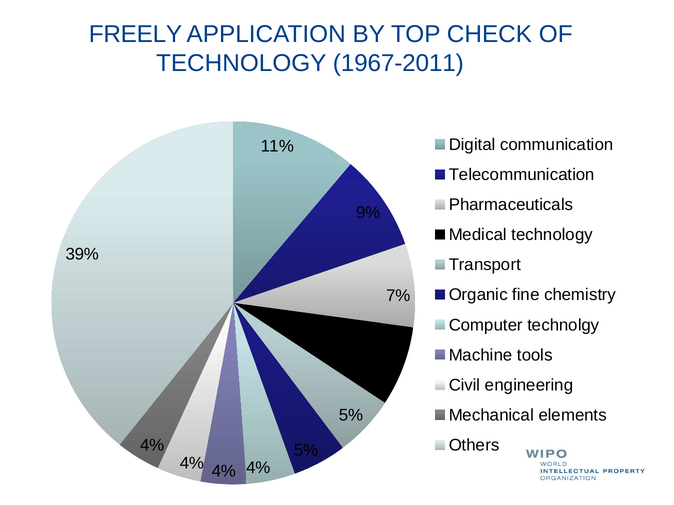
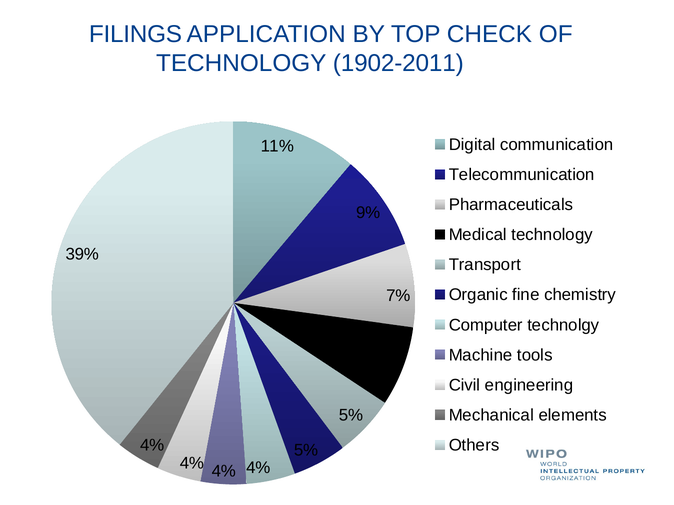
FREELY: FREELY -> FILINGS (135, 34)
1967-2011: 1967-2011 -> 1902-2011 (398, 63)
